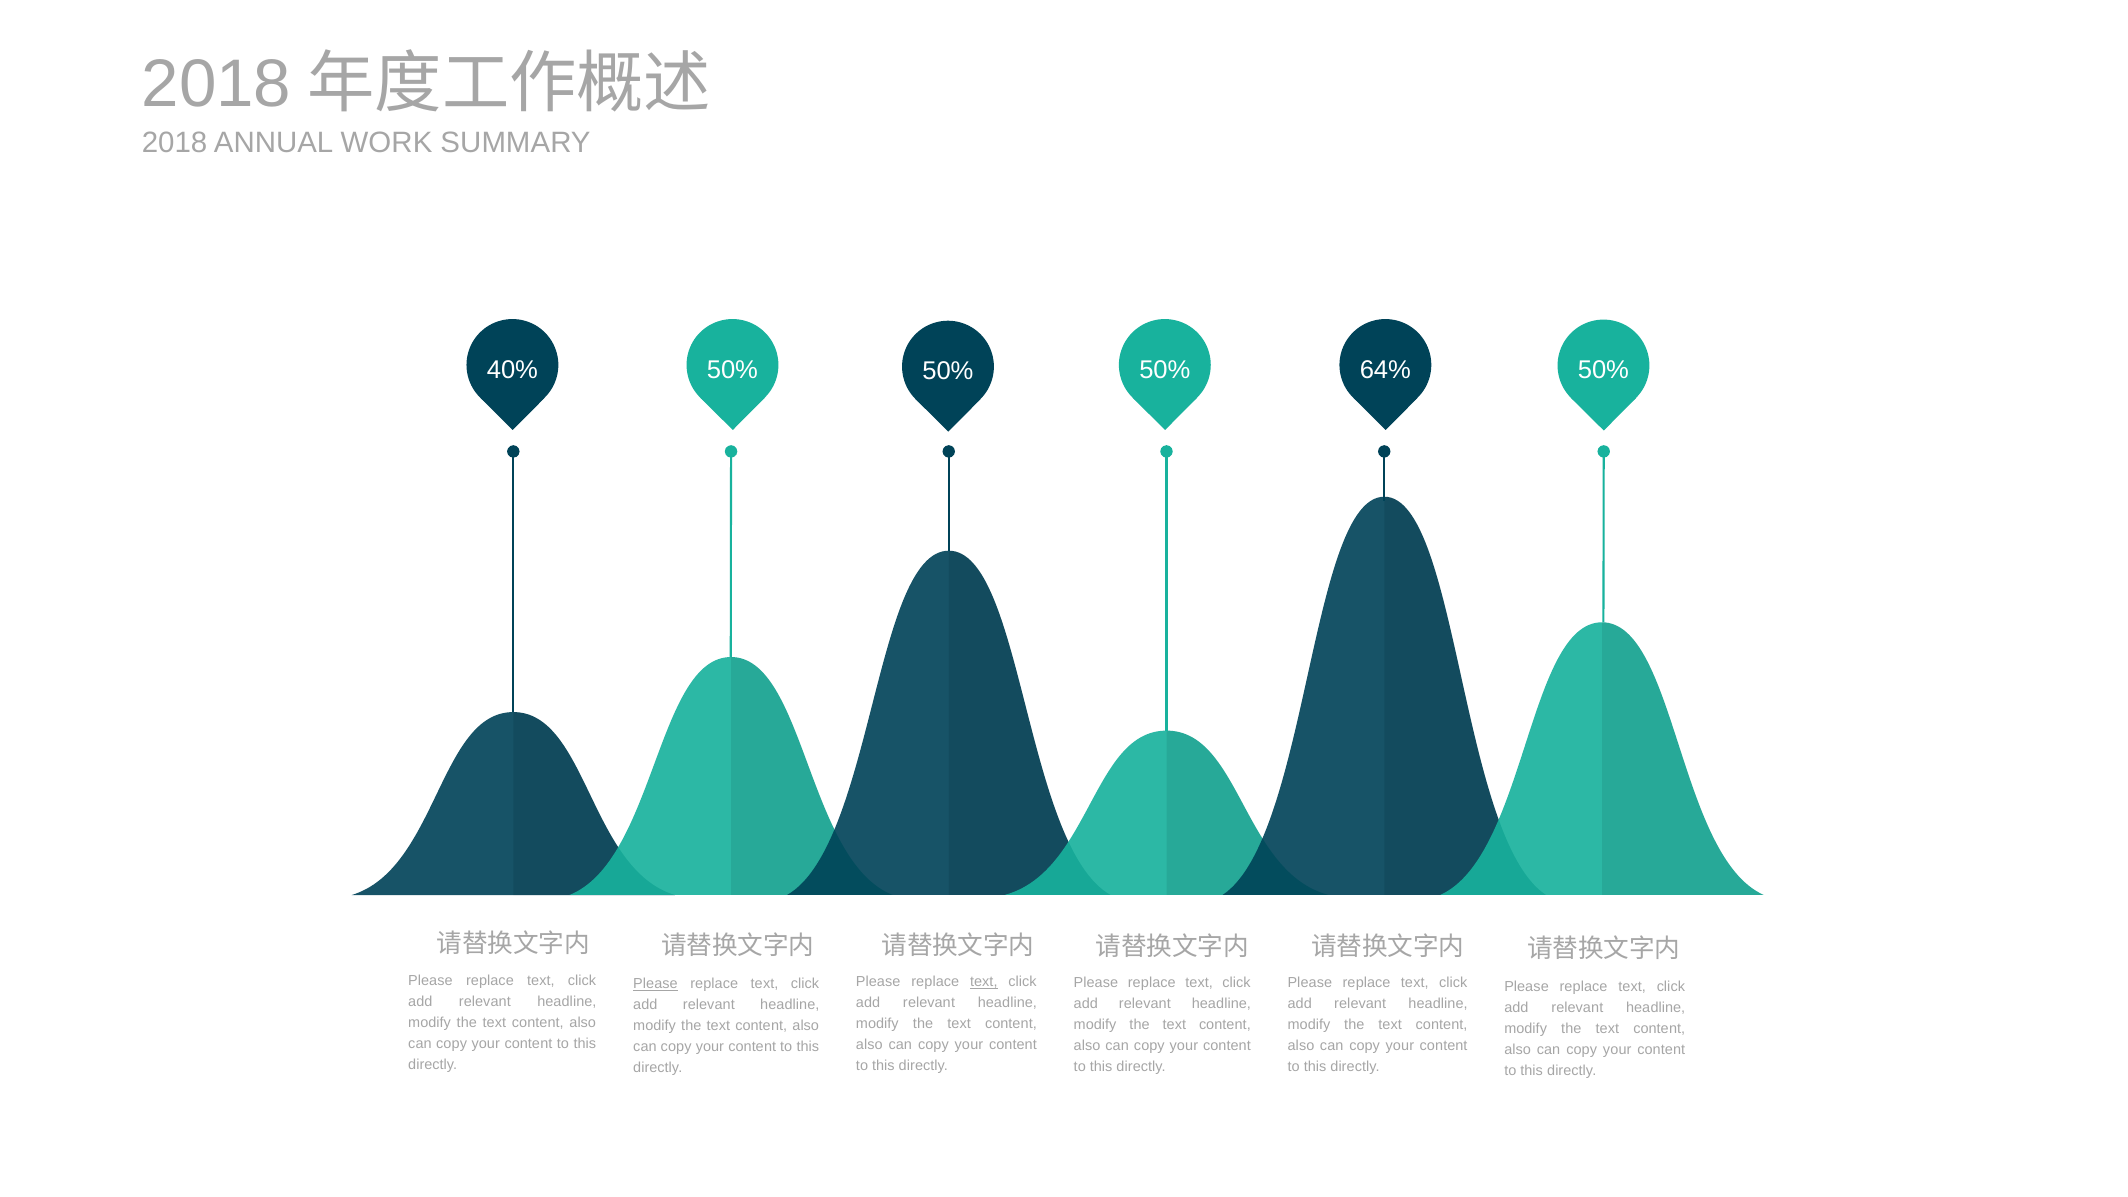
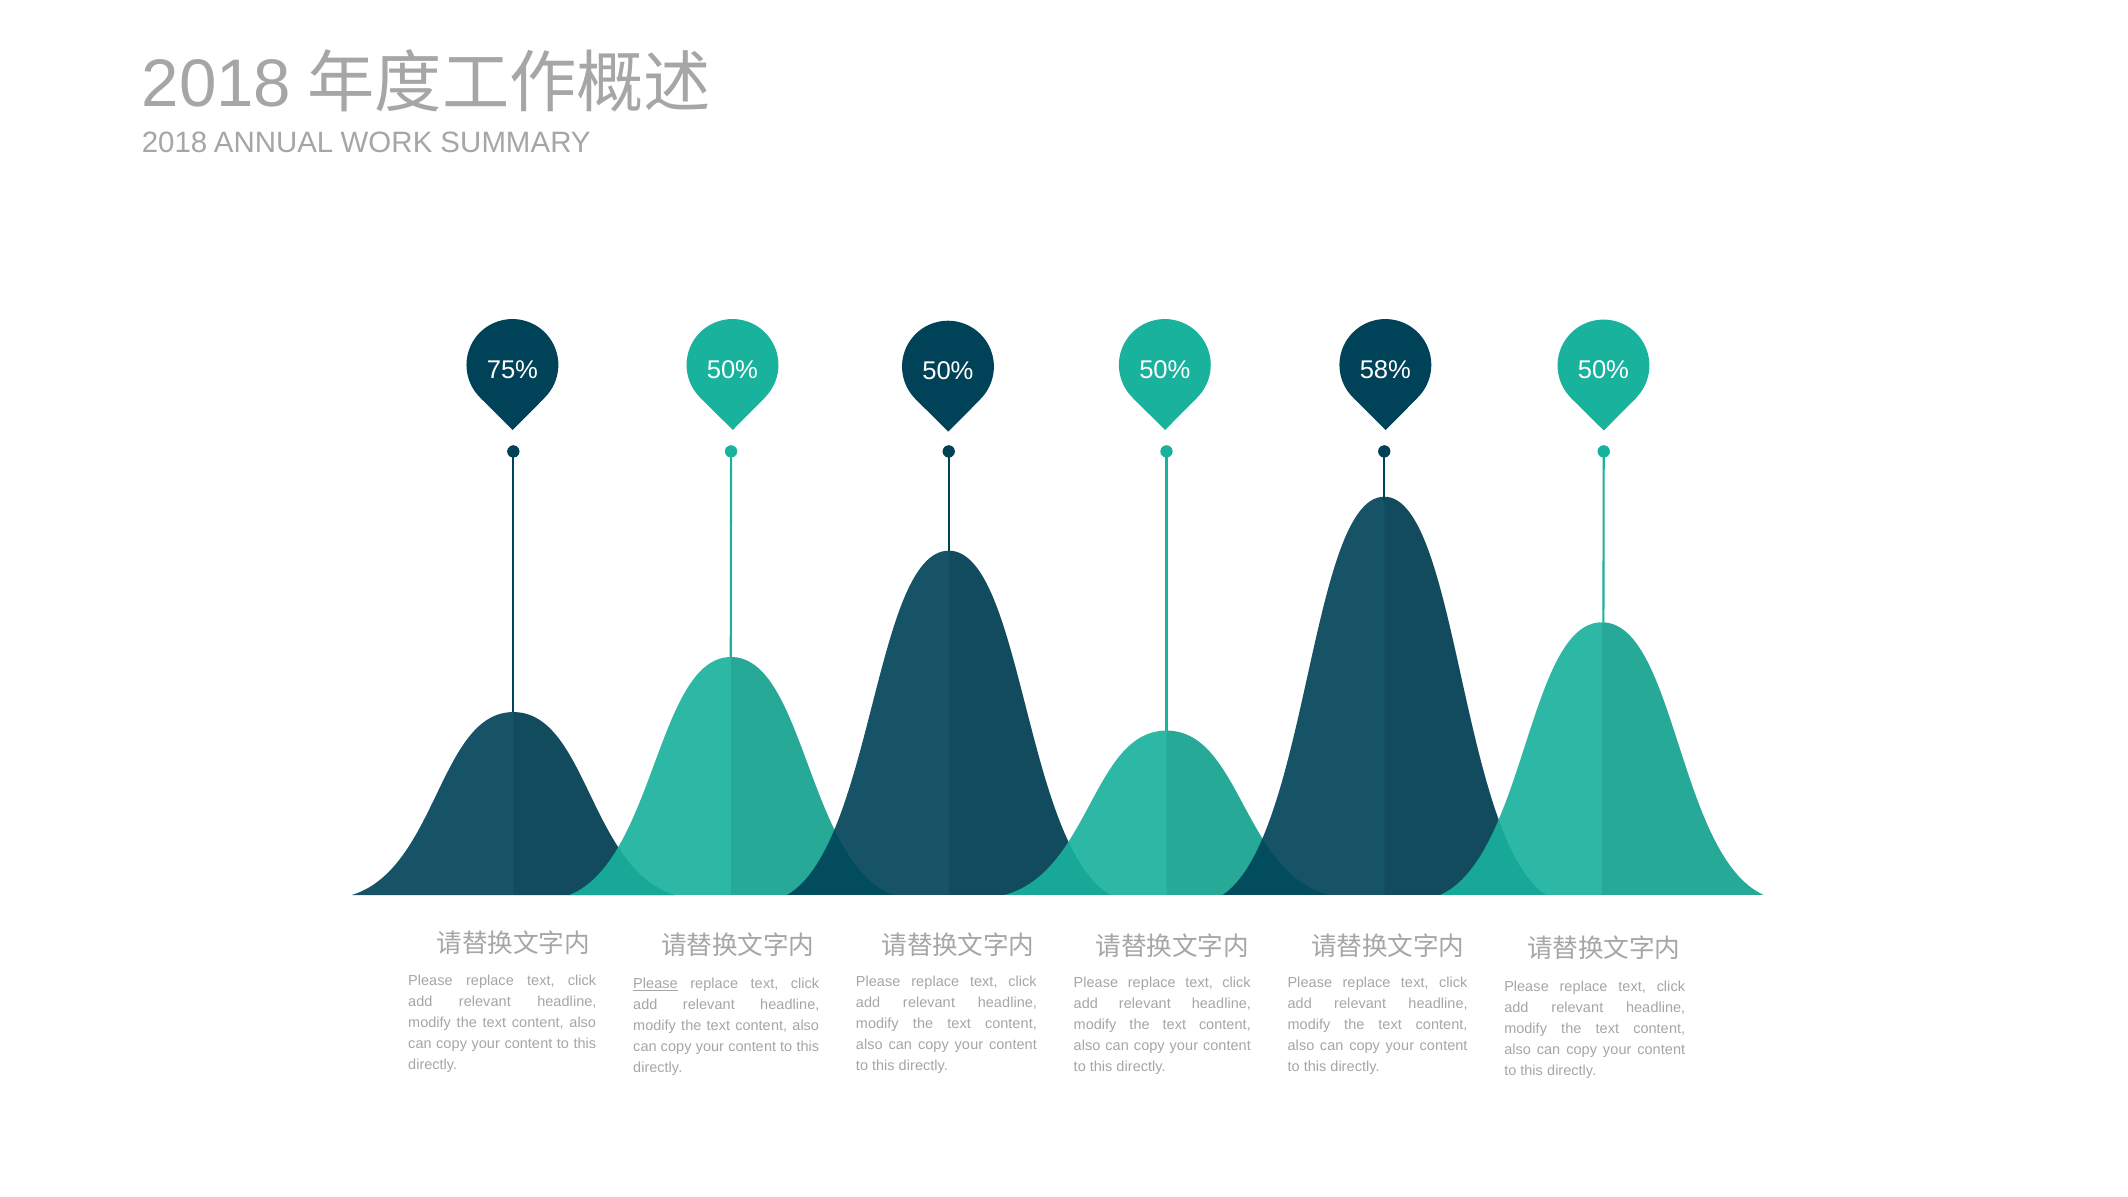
40%: 40% -> 75% (512, 370)
64%: 64% -> 58% (1385, 370)
text underline: present -> none (984, 982)
